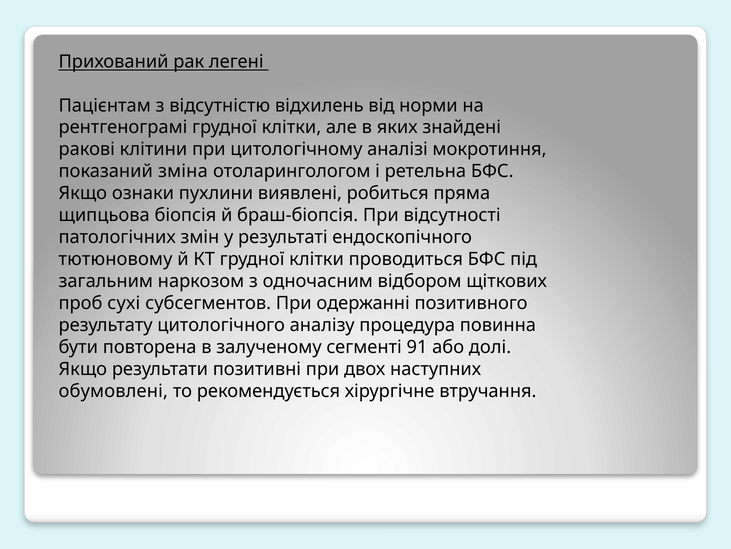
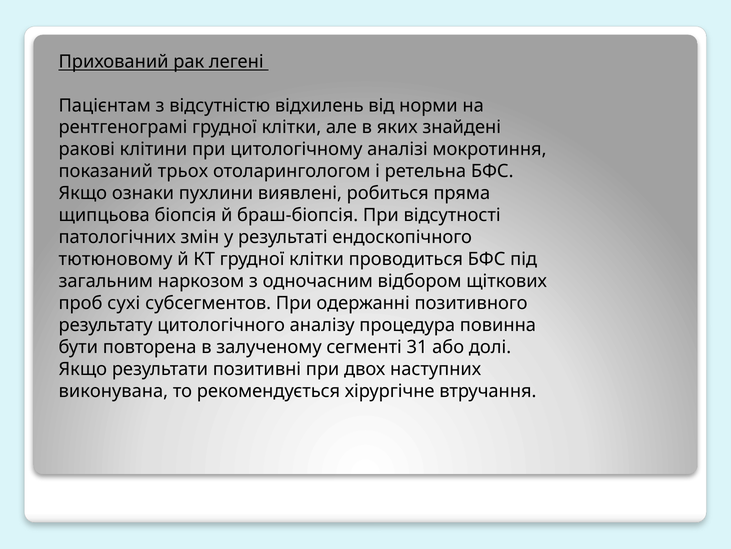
зміна: зміна -> трьох (183, 171)
91: 91 -> 31 (417, 347)
обумовлені: обумовлені -> виконувана (113, 390)
